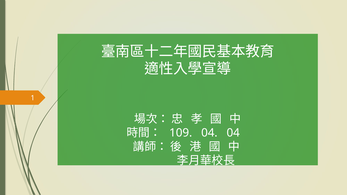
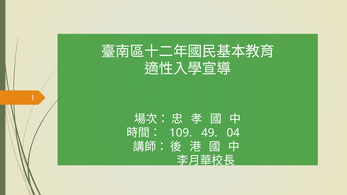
109 04: 04 -> 49 (209, 133)
